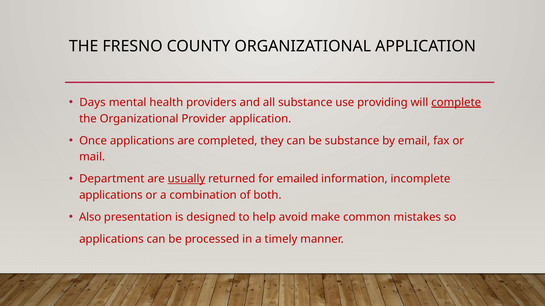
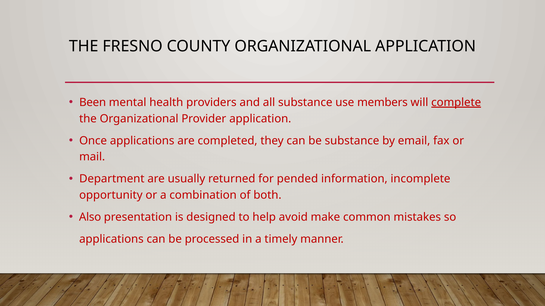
Days: Days -> Been (93, 102)
providing: providing -> members (382, 102)
usually underline: present -> none (186, 179)
emailed: emailed -> pended (297, 179)
applications: applications -> opportunity (111, 196)
